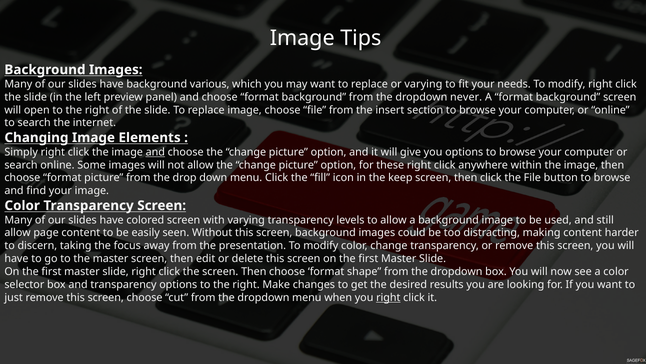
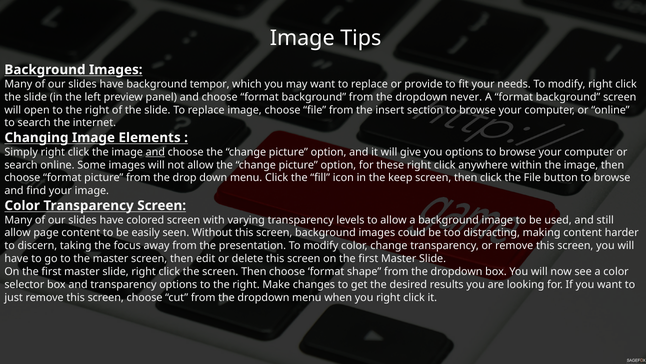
various: various -> tempor (210, 84)
or varying: varying -> provide (424, 84)
right underline: present -> none (388, 297)
